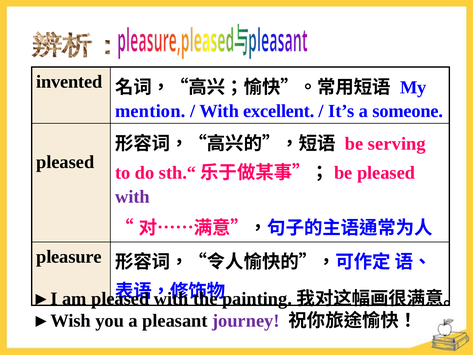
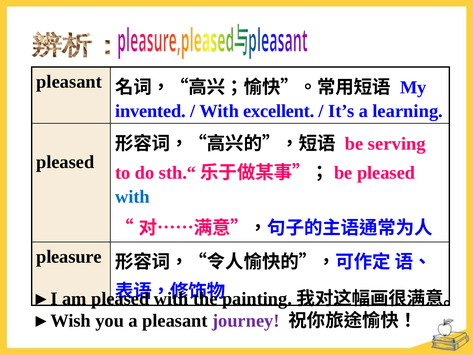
invented: invented -> pleasant (69, 82)
mention: mention -> invented (150, 111)
someone: someone -> learning (408, 111)
with colour: purple -> blue (132, 197)
